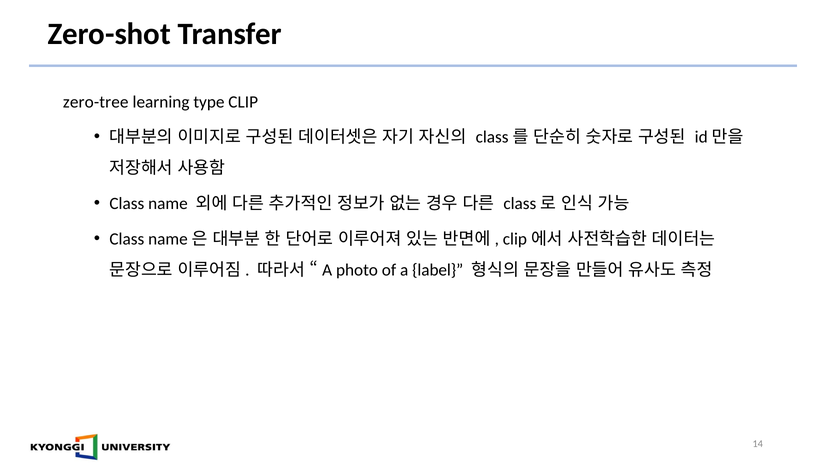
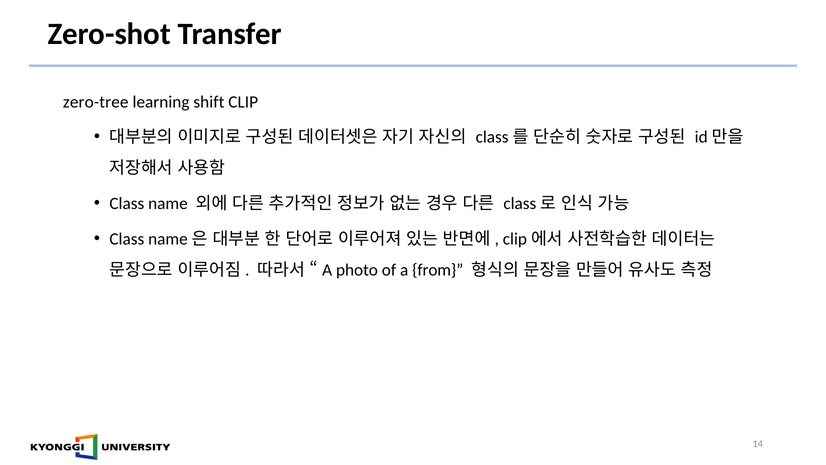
type: type -> shift (209, 102)
label: label -> from (438, 270)
